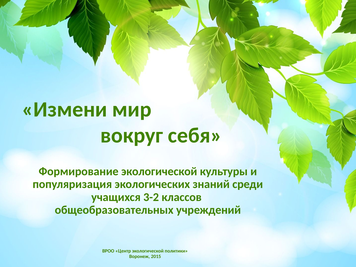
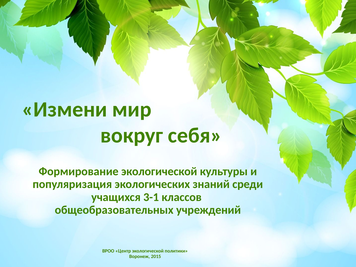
3-2: 3-2 -> 3-1 (151, 197)
